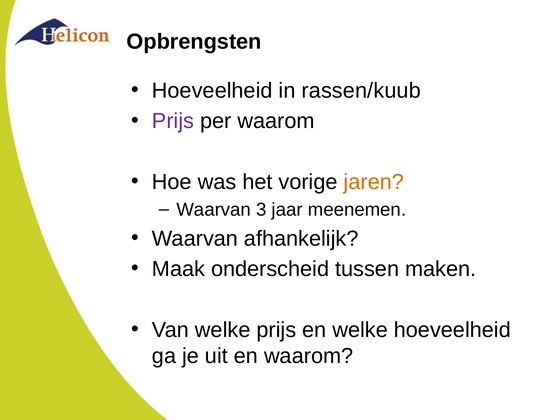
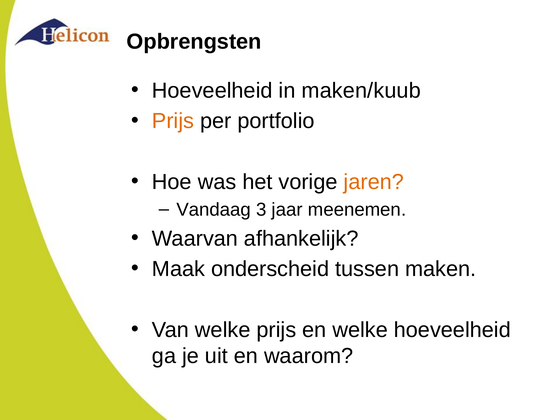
rassen/kuub: rassen/kuub -> maken/kuub (361, 90)
Prijs colour: purple -> orange (173, 121)
per waarom: waarom -> portfolio (276, 121)
Waarvan: Waarvan -> Vandaag (214, 209)
